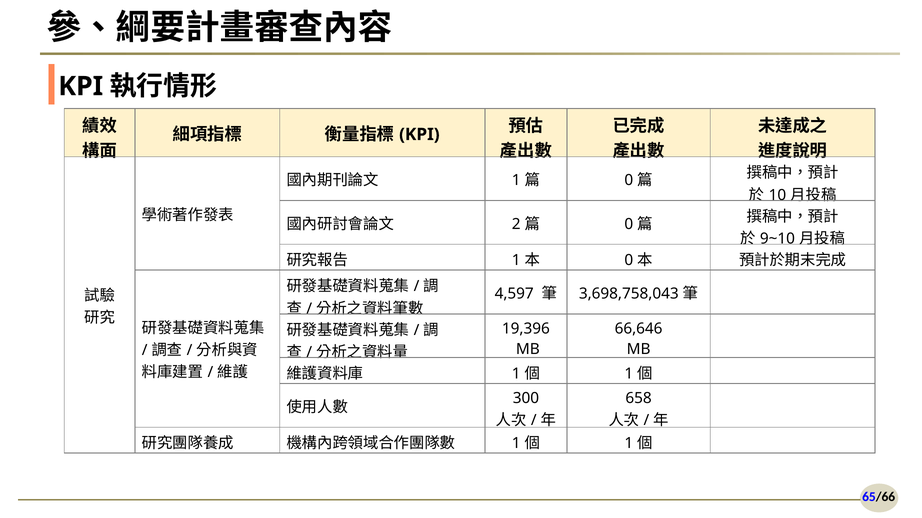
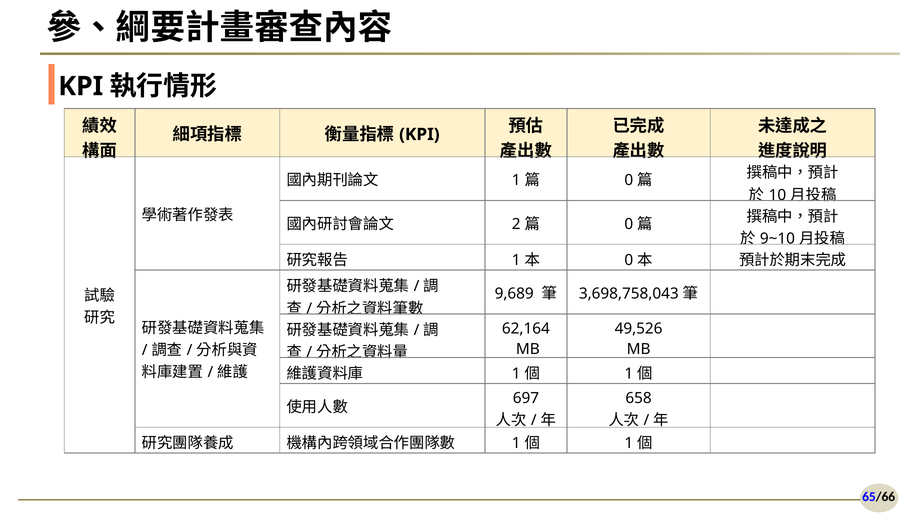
4,597: 4,597 -> 9,689 (514, 294)
19,396: 19,396 -> 62,164 (526, 329)
66,646: 66,646 -> 49,526 (639, 329)
300: 300 -> 697 (526, 399)
